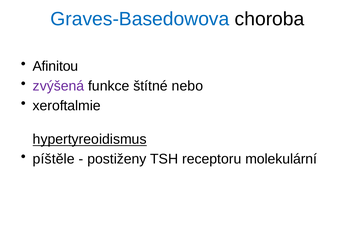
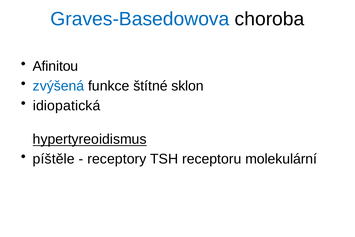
zvýšená colour: purple -> blue (58, 86)
nebo: nebo -> sklon (188, 86)
xeroftalmie: xeroftalmie -> idiopatická (67, 105)
postiženy: postiženy -> receptory (117, 159)
